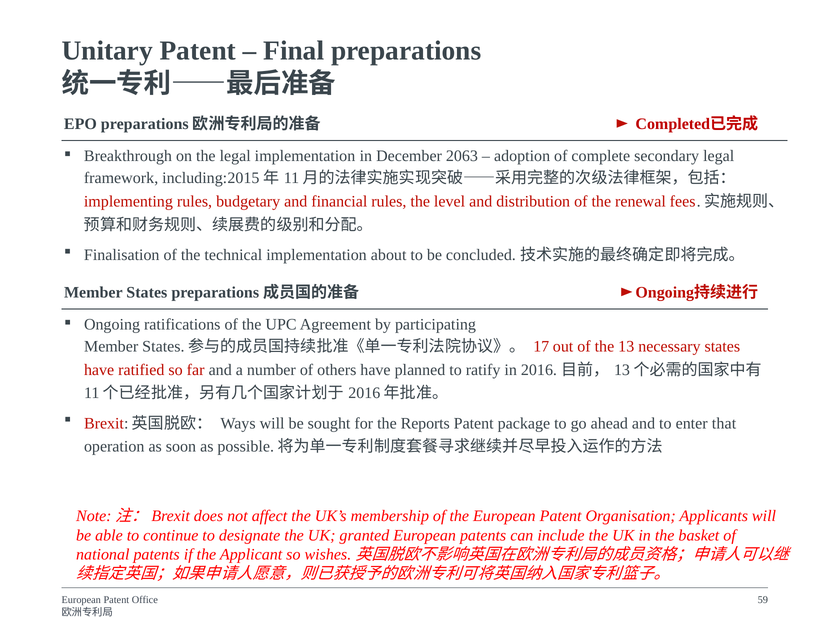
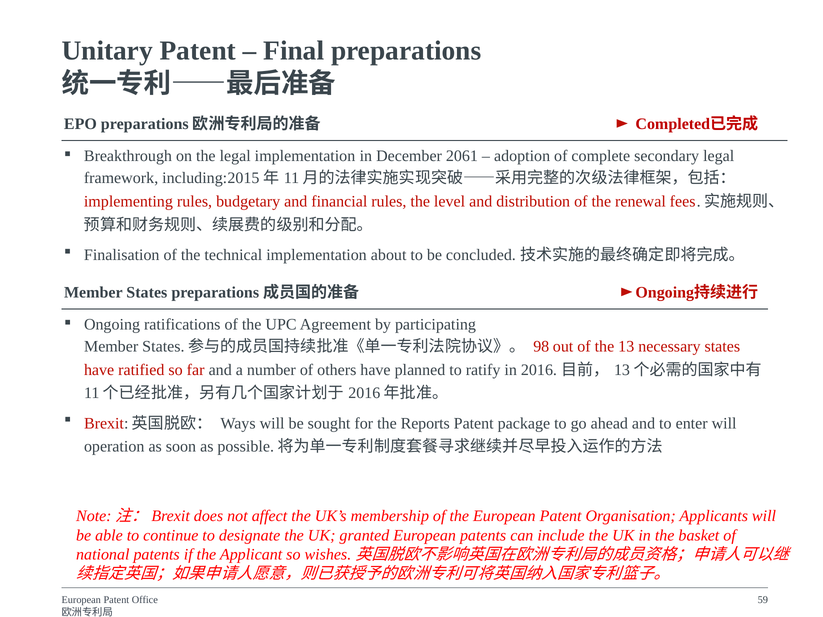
2063: 2063 -> 2061 (462, 156)
17: 17 -> 98 (541, 347)
enter that: that -> will (724, 424)
